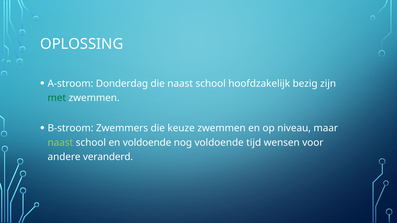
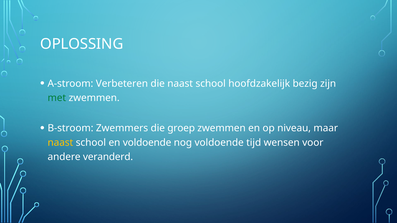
Donderdag: Donderdag -> Verbeteren (122, 84)
keuze: keuze -> groep (181, 128)
naast colour: light green -> yellow (60, 143)
